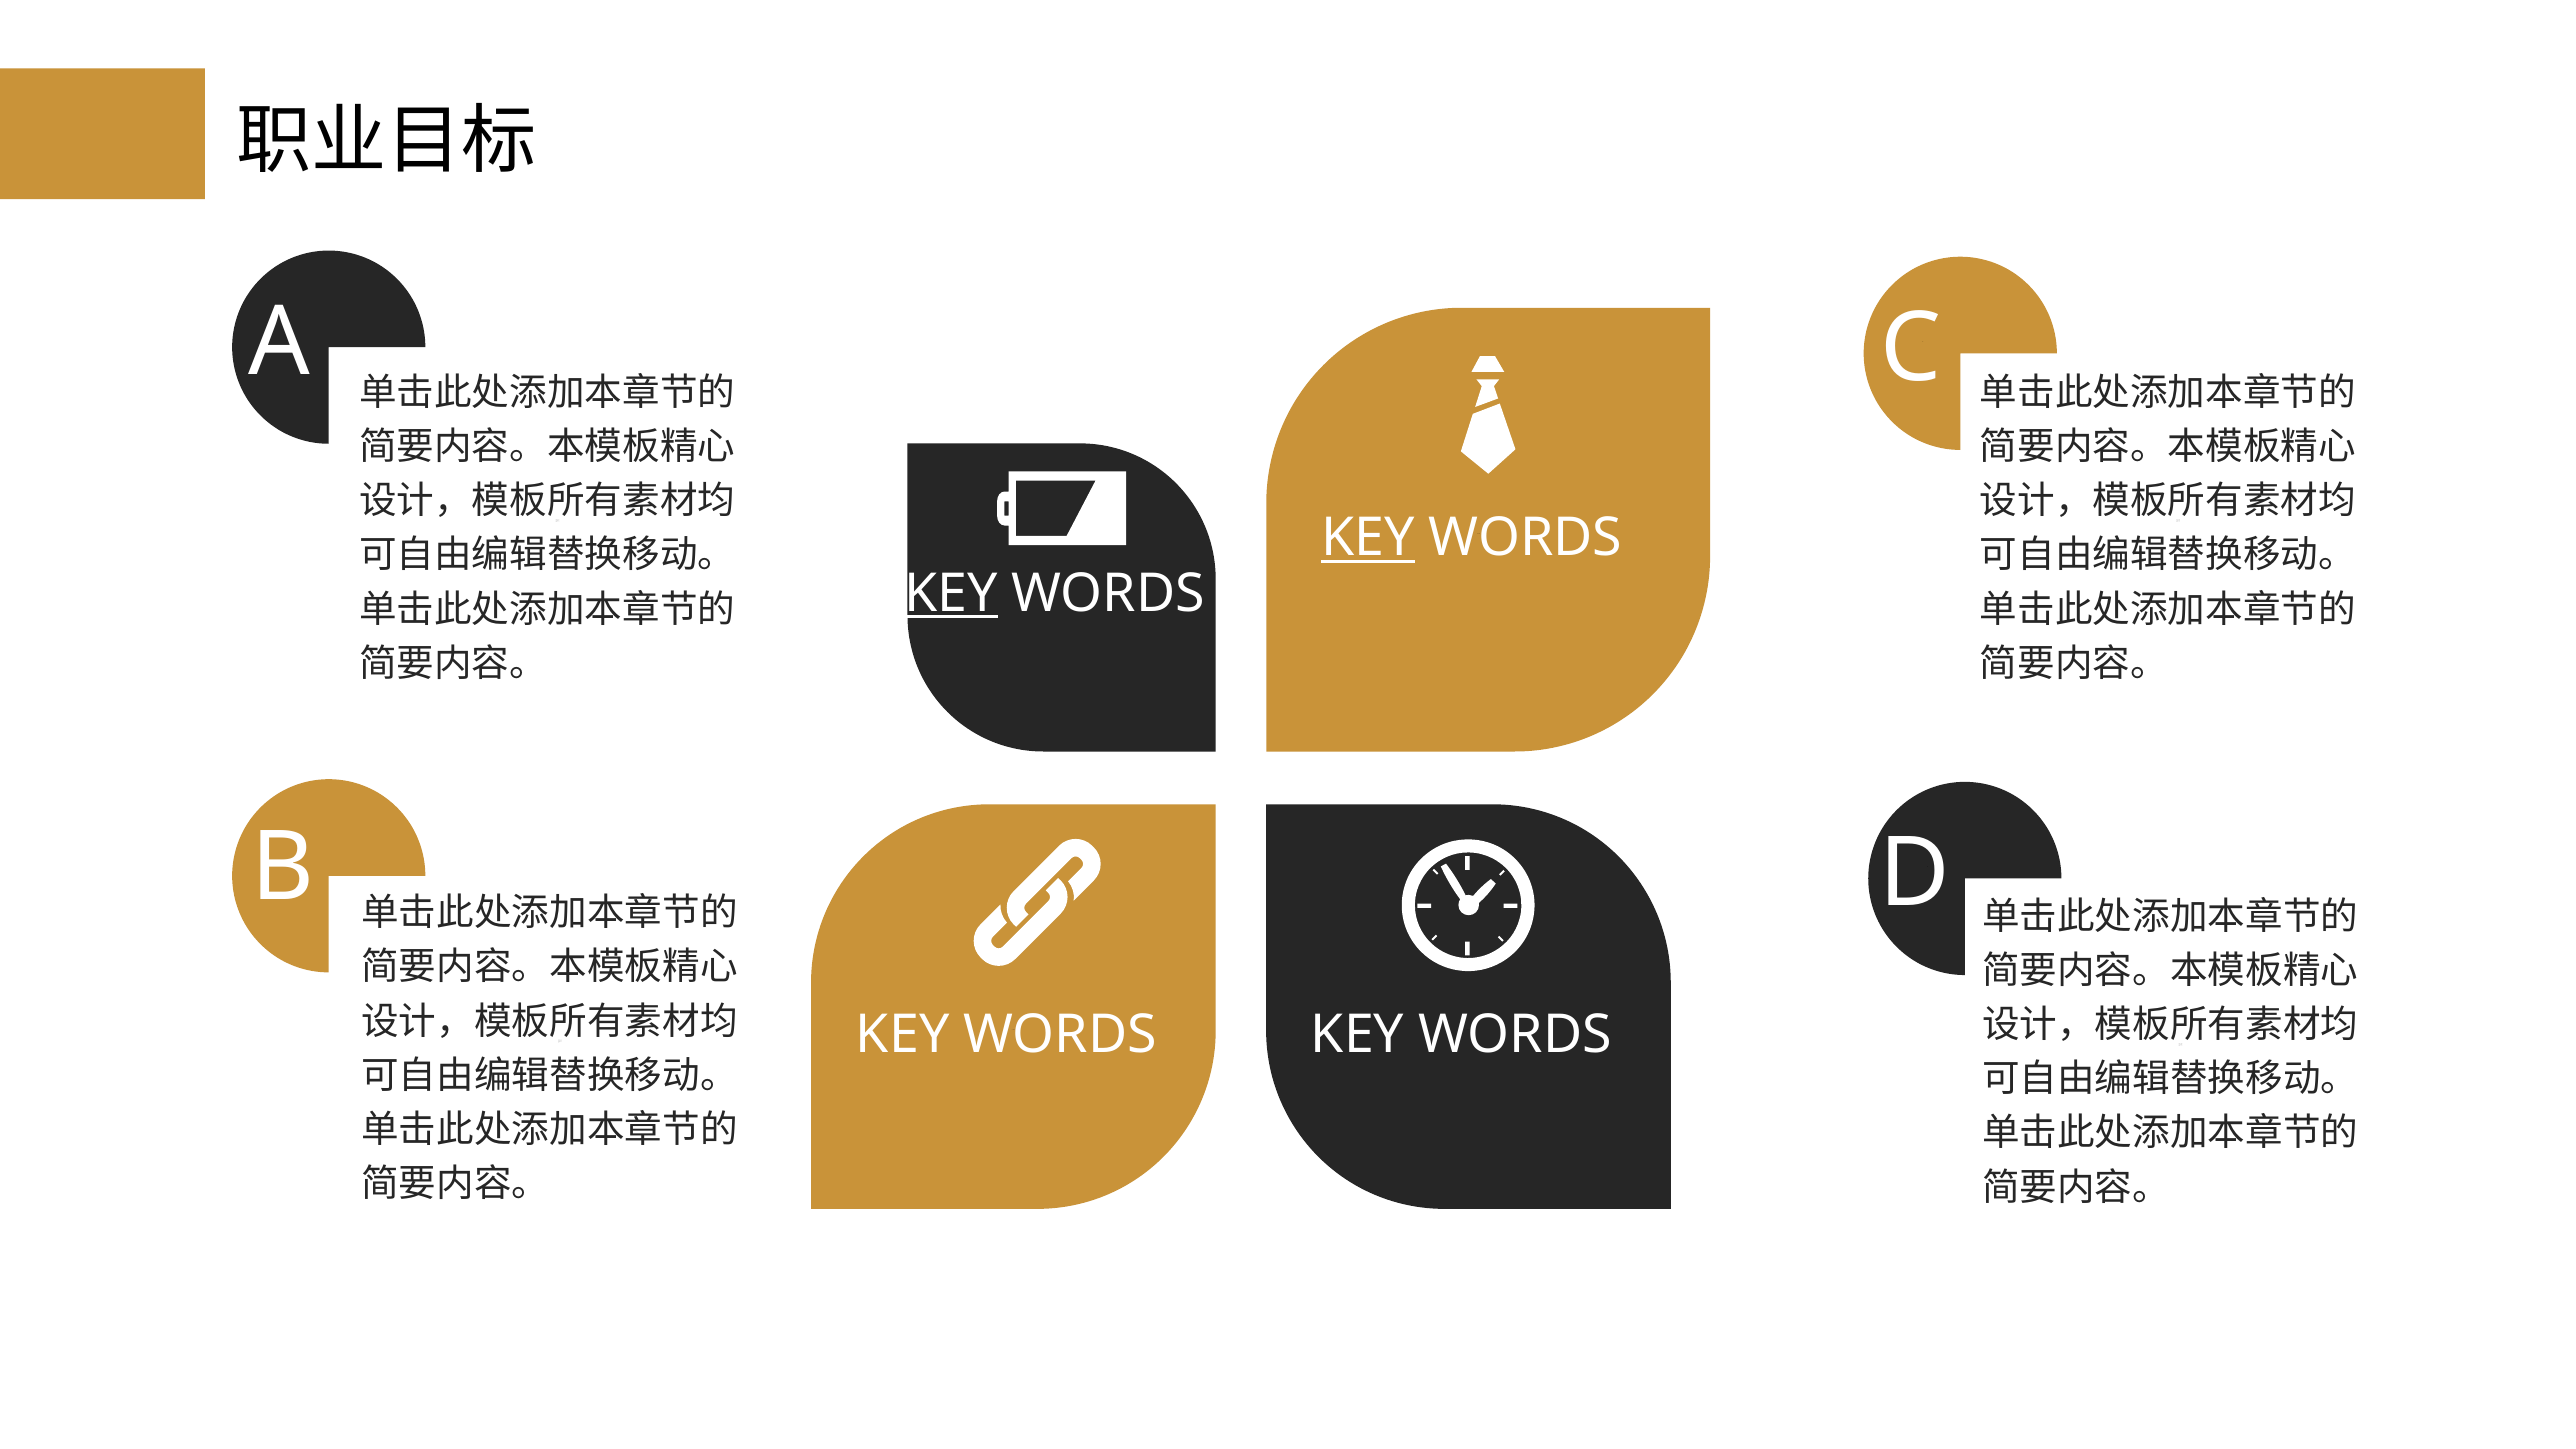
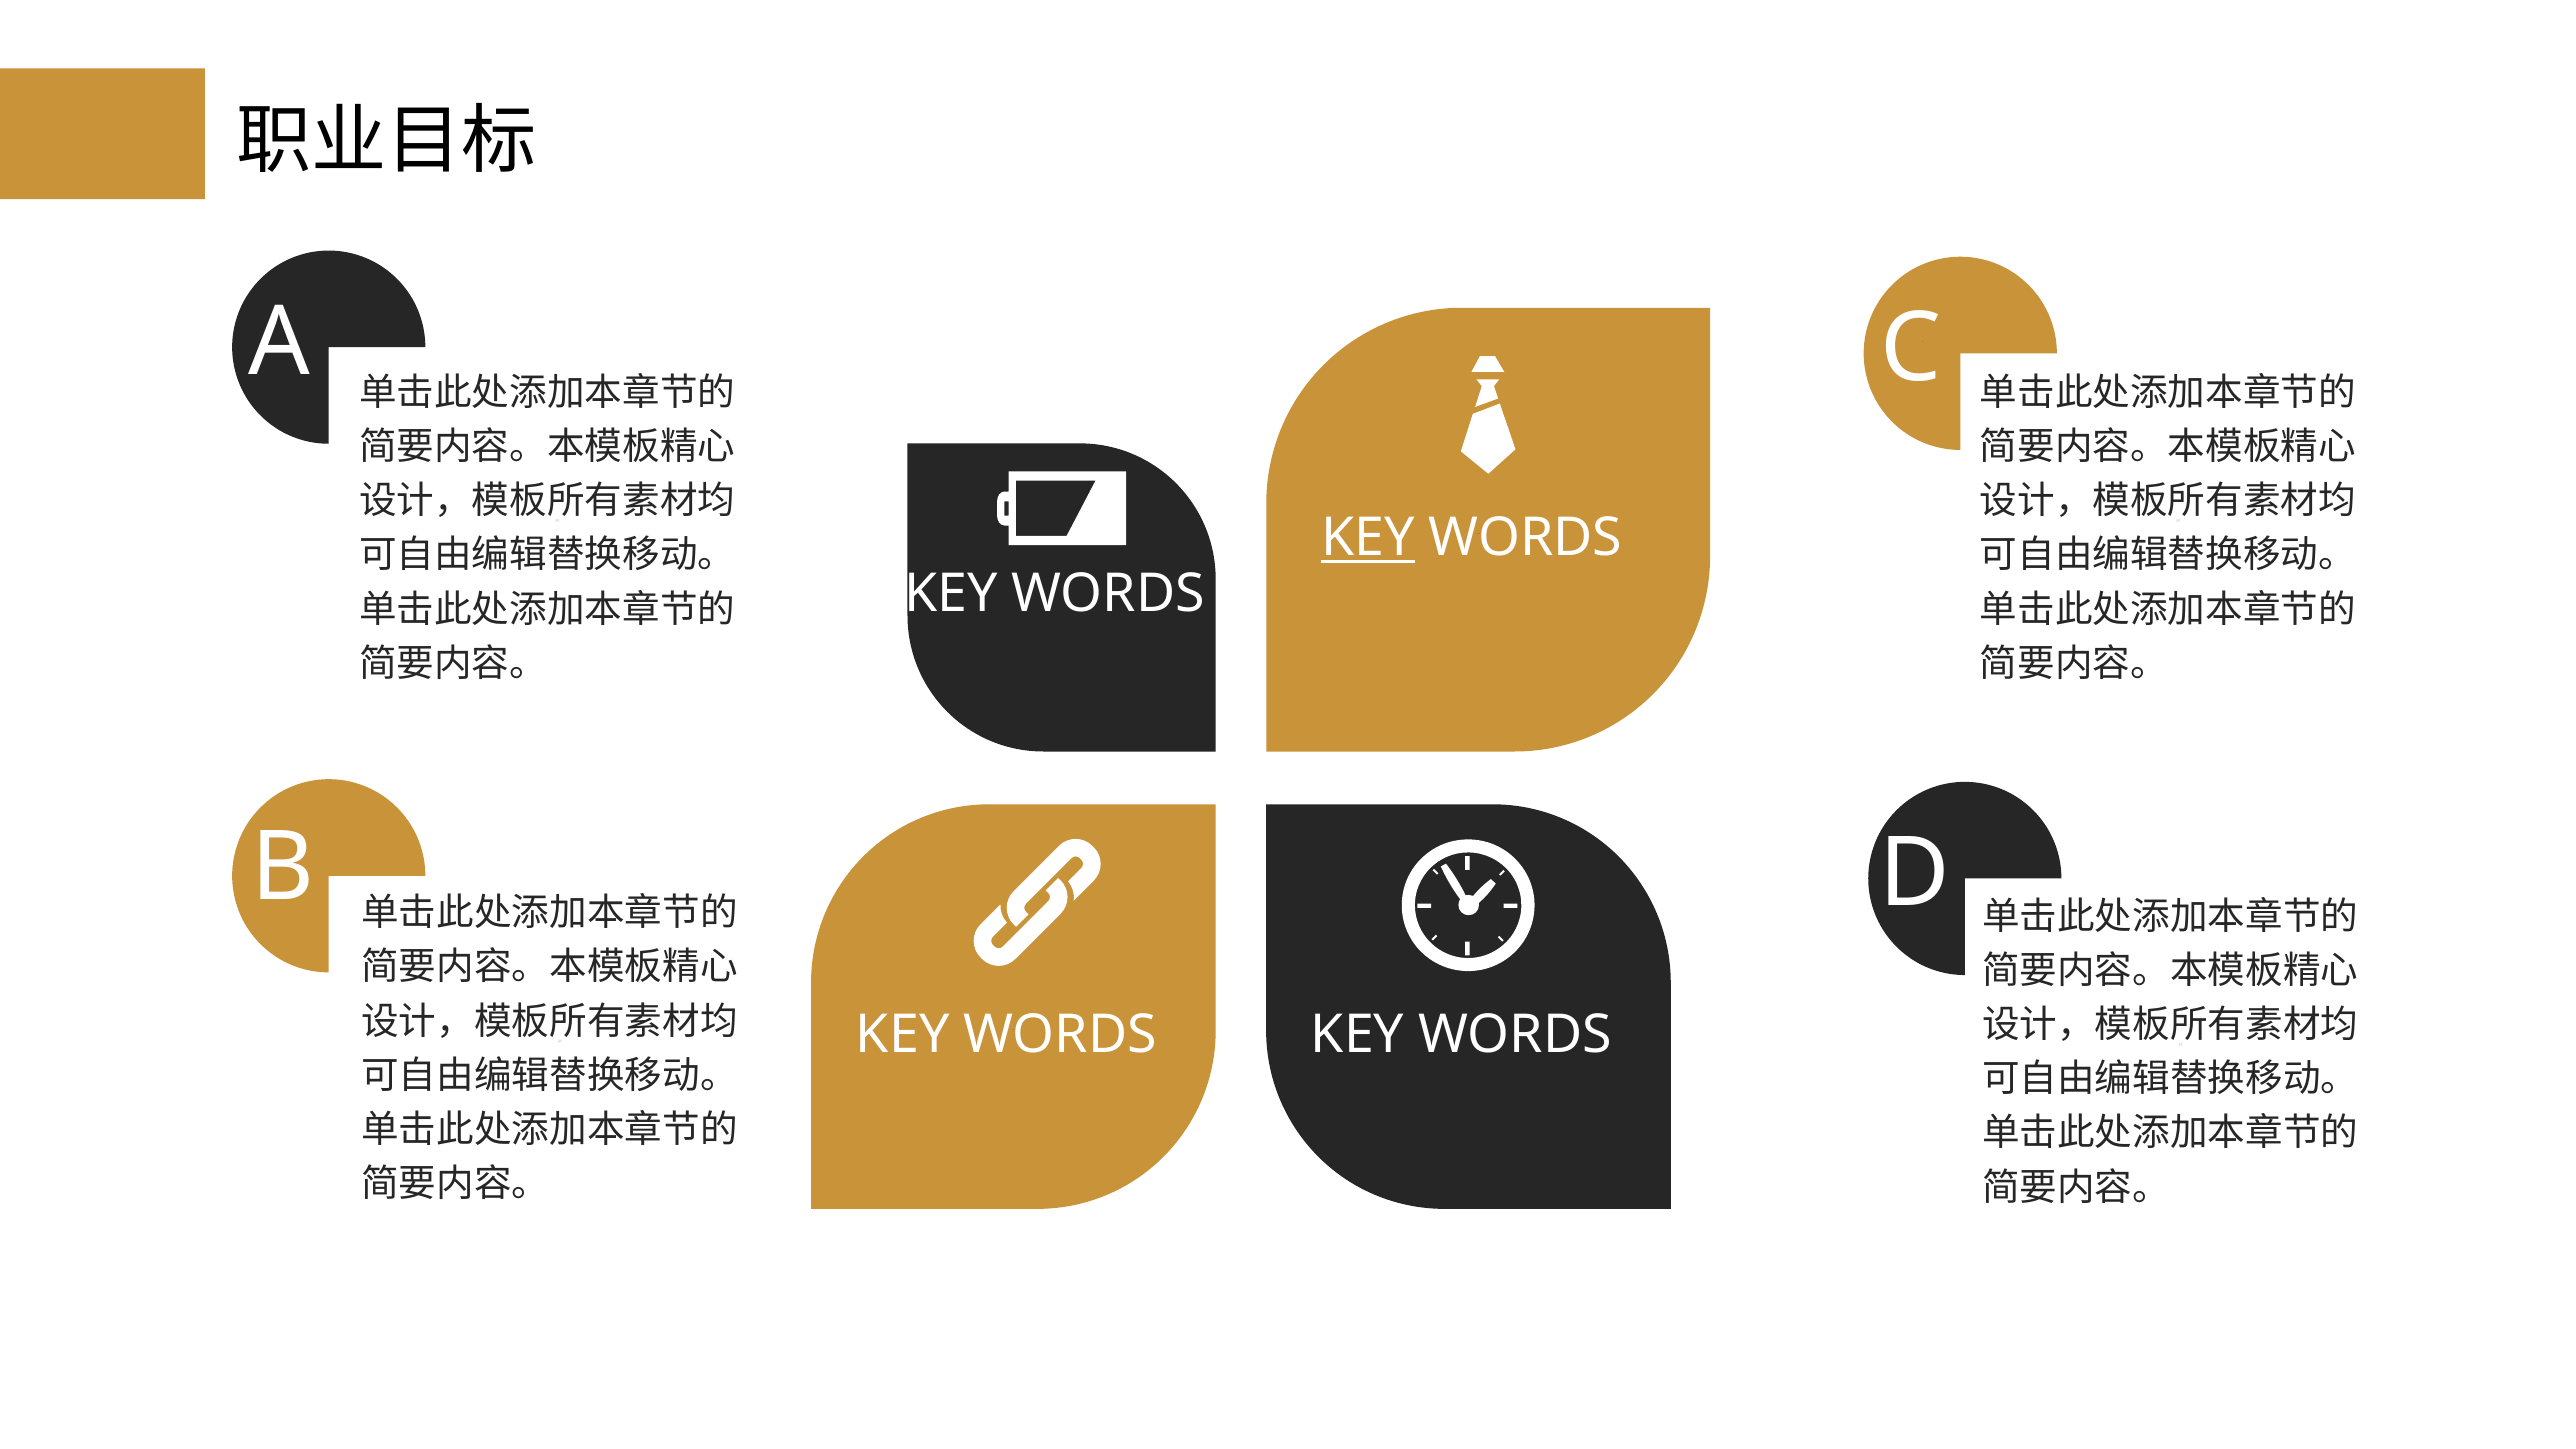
KEY underline: present -> none (951, 593)
